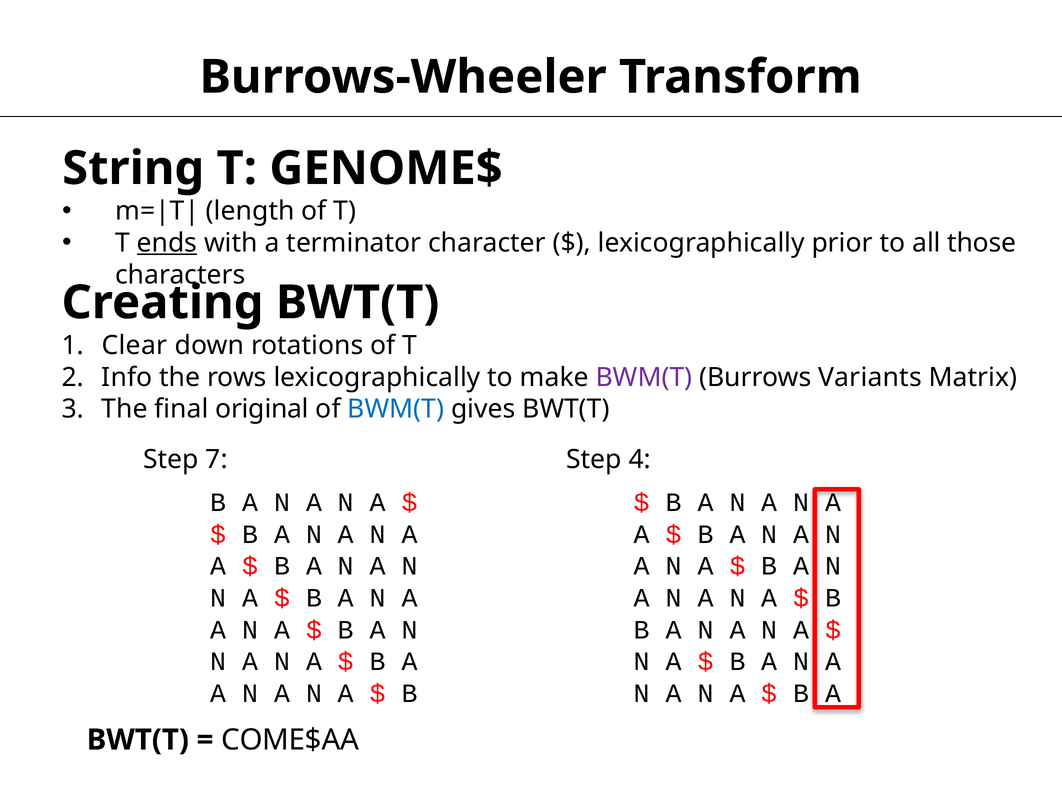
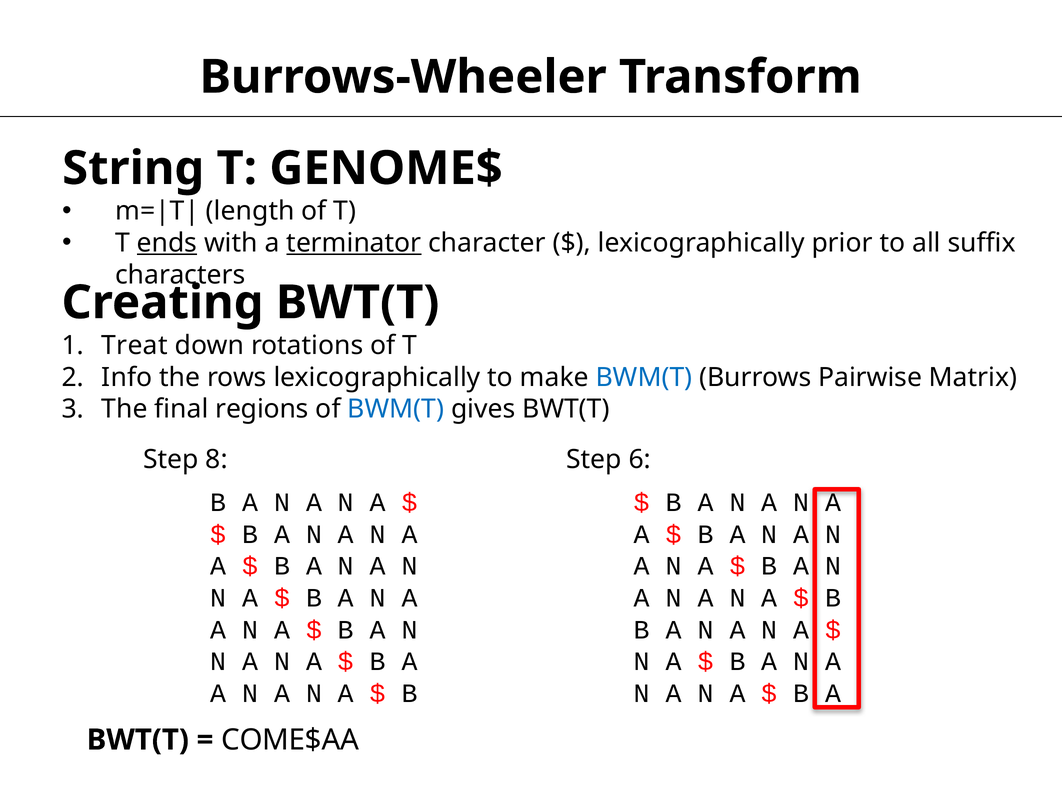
terminator underline: none -> present (354, 243)
those: those -> suffix (982, 243)
Clear: Clear -> Treat (135, 346)
BWM(T colour: purple -> blue (644, 378)
Variants: Variants -> Pairwise (870, 378)
original: original -> regions (262, 409)
7: 7 -> 8 (217, 460)
4: 4 -> 6 (640, 460)
